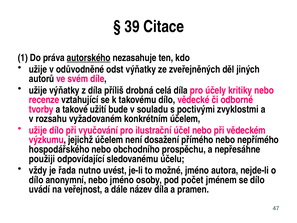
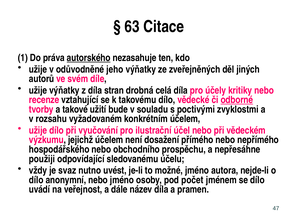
39: 39 -> 63 (132, 27)
odst: odst -> jeho (115, 69)
příliš: příliš -> stran (114, 90)
odborné underline: none -> present (237, 100)
řada: řada -> svaz (67, 170)
